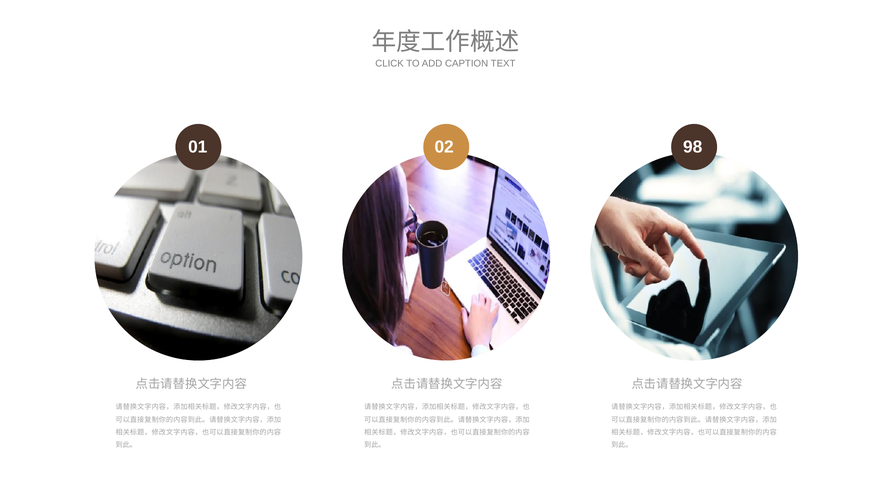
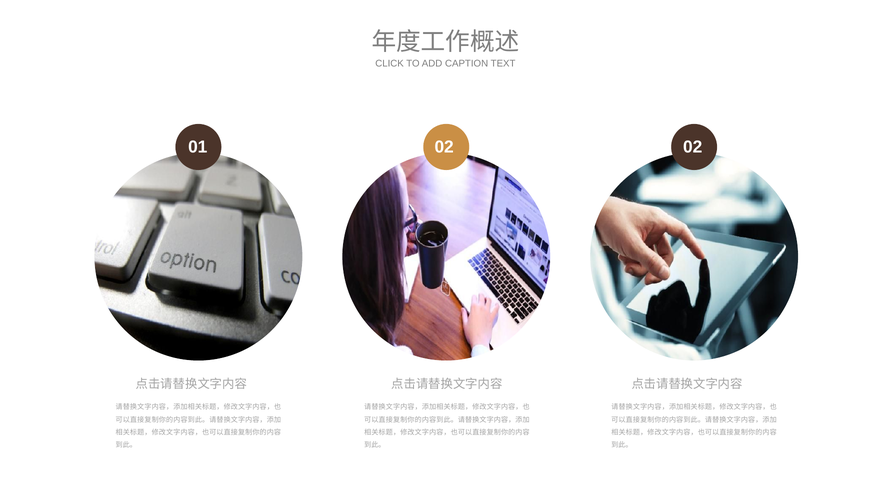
02 98: 98 -> 02 (693, 147)
